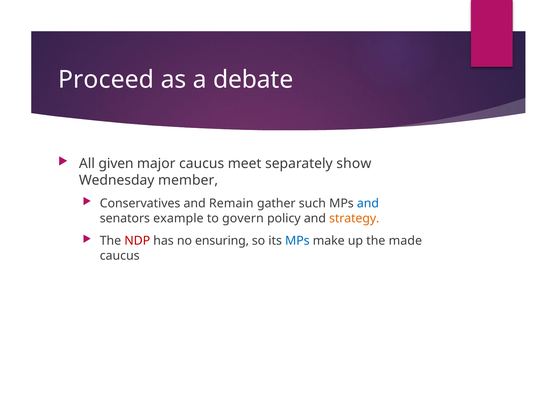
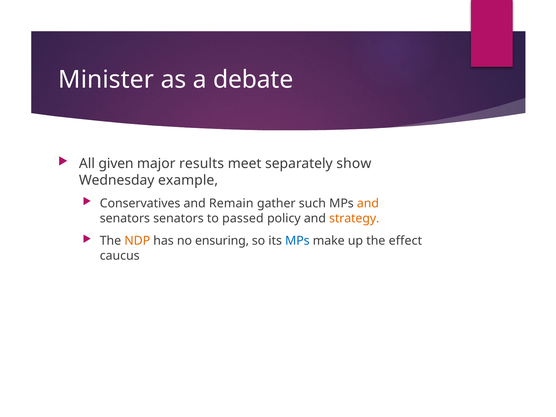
Proceed: Proceed -> Minister (106, 80)
major caucus: caucus -> results (202, 163)
member: member -> example (188, 180)
and colour: blue -> orange (368, 203)
senators example: example -> senators (178, 218)
govern: govern -> passed (243, 218)
NDP colour: red -> orange (137, 241)
made: made -> effect (405, 241)
